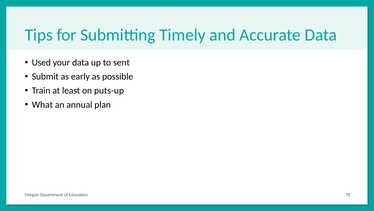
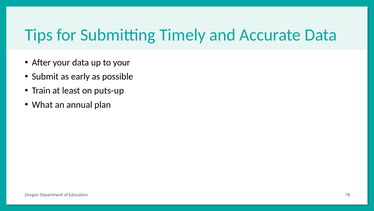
Used: Used -> After (41, 62)
to sent: sent -> your (122, 62)
